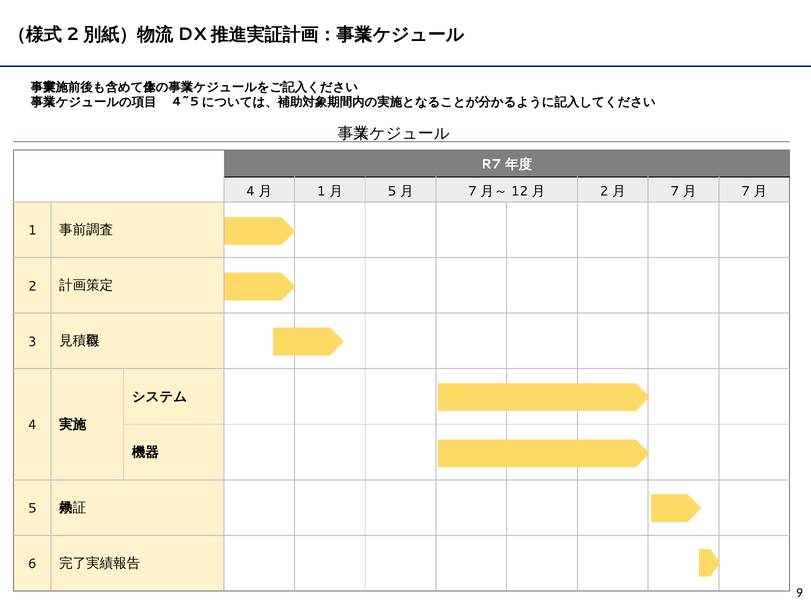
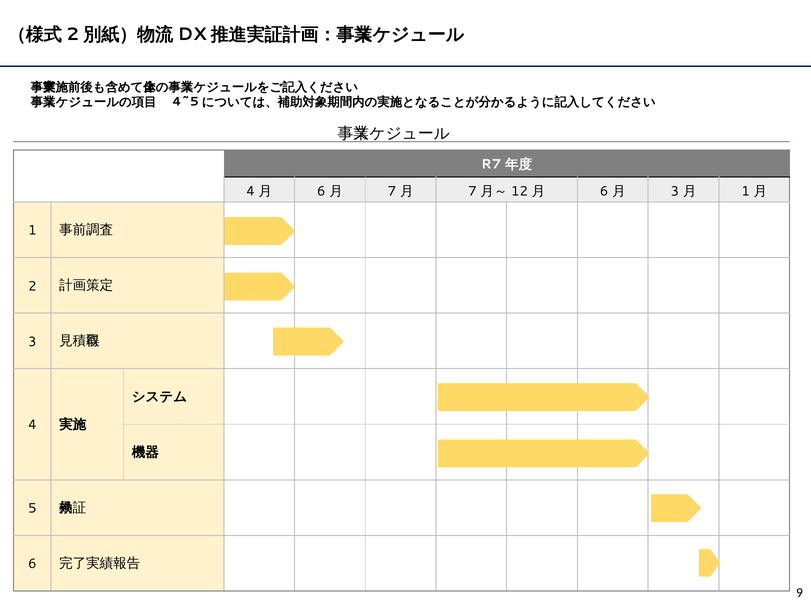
1: 1 -> 6 (321, 191)
5: 5 -> 7 (392, 191)
2: 2 -> 6 (604, 191)
7: 7 -> 3 (675, 191)
7: 7 -> 1 (746, 191)
